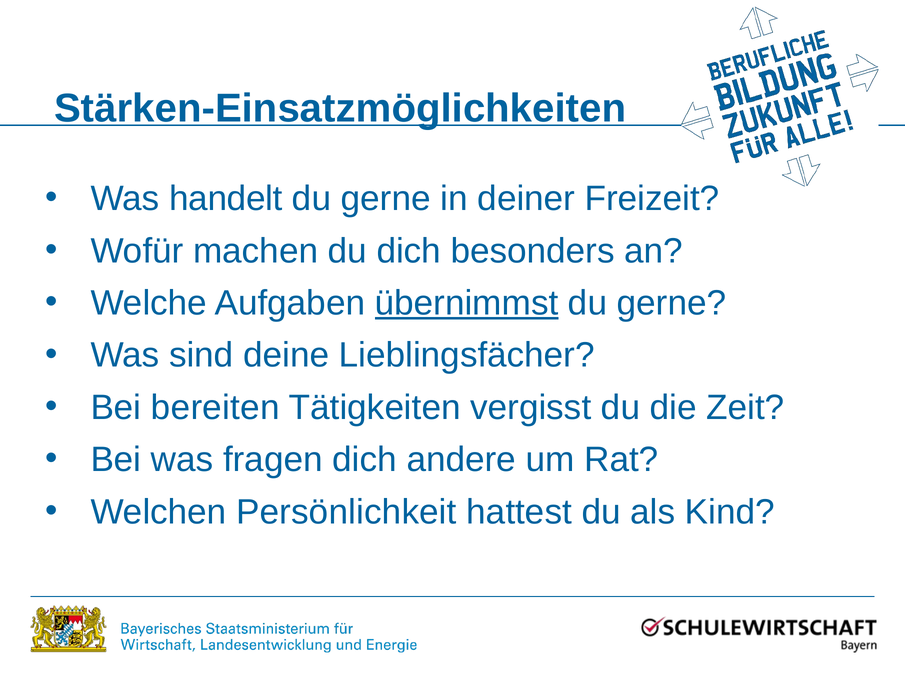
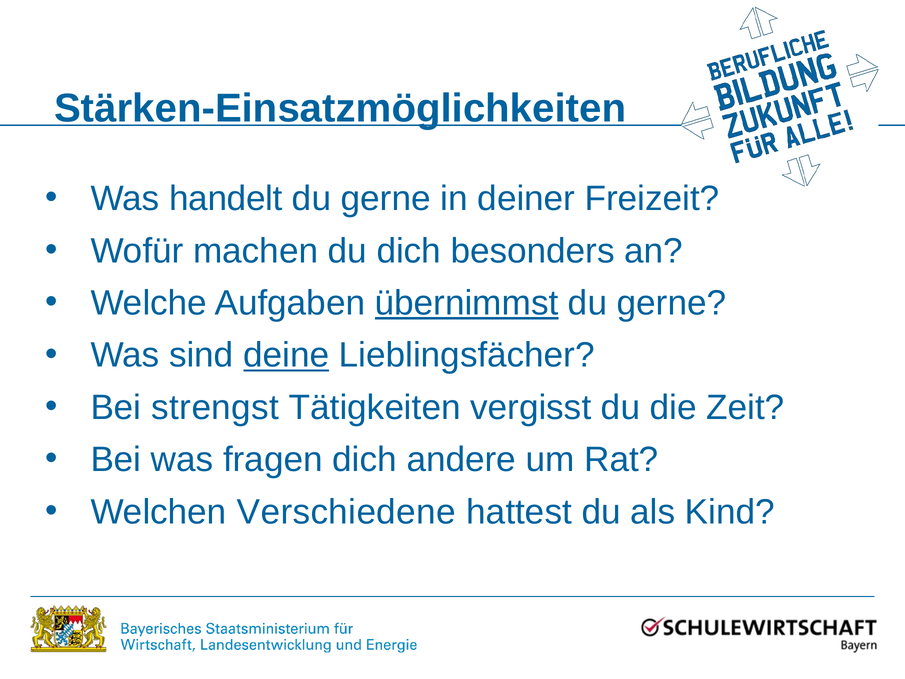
deine underline: none -> present (286, 355)
bereiten: bereiten -> strengst (215, 407)
Persönlichkeit: Persönlichkeit -> Verschiedene (346, 512)
